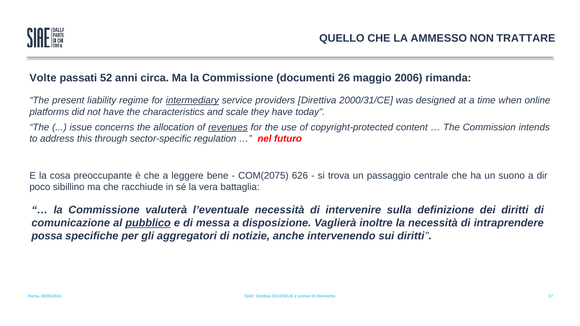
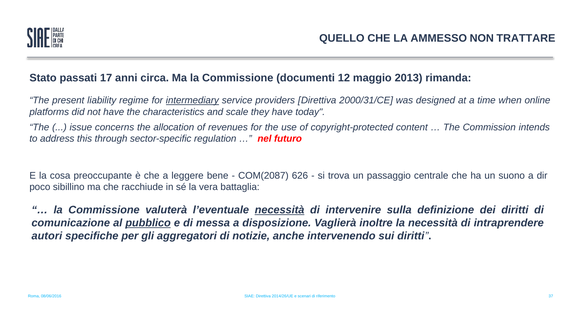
Volte: Volte -> Stato (43, 78)
52: 52 -> 17 (106, 78)
26: 26 -> 12 (344, 78)
2006: 2006 -> 2013 (409, 78)
revenues underline: present -> none (228, 127)
COM(2075: COM(2075 -> COM(2087 (263, 176)
necessità underline: none -> present (280, 210)
possa: possa -> autori (47, 236)
